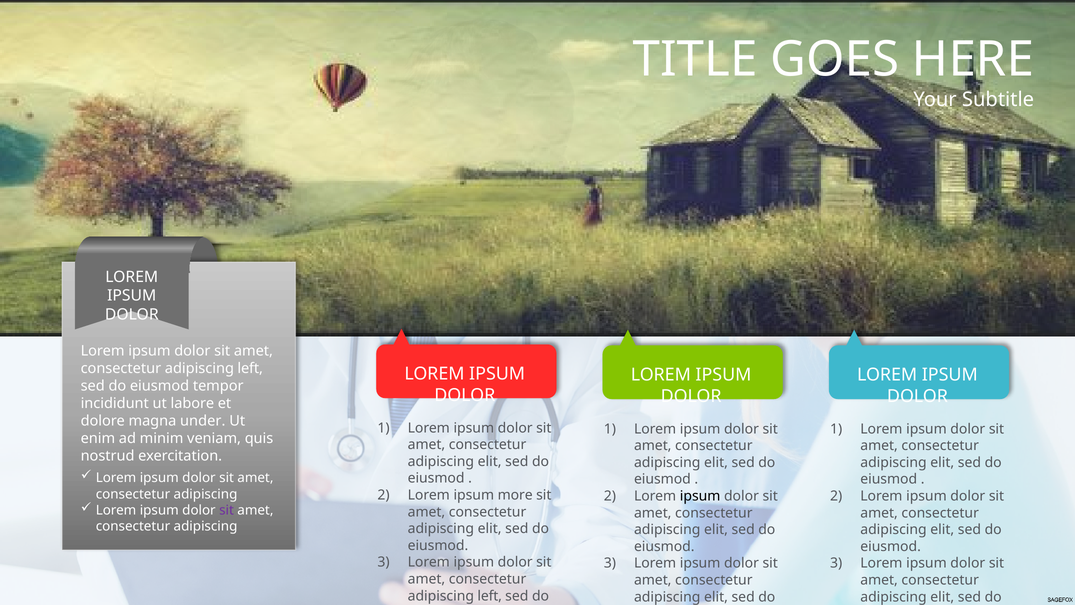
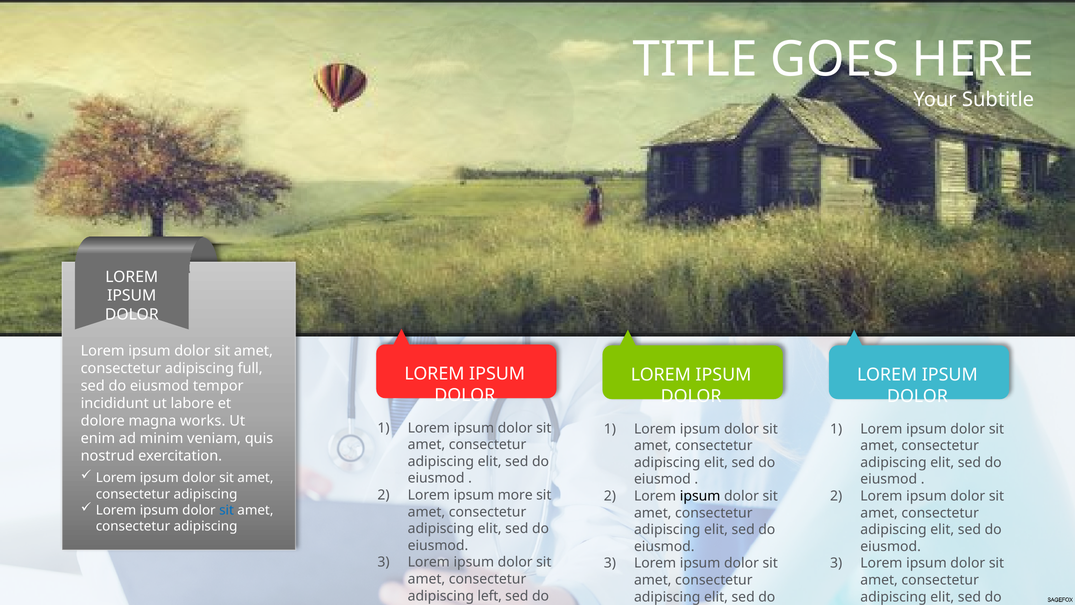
left: left -> full (250, 368)
under: under -> works (203, 421)
sit colour: purple -> blue (227, 510)
